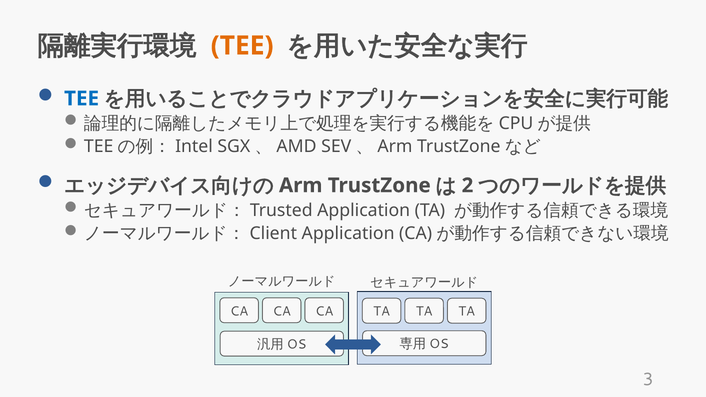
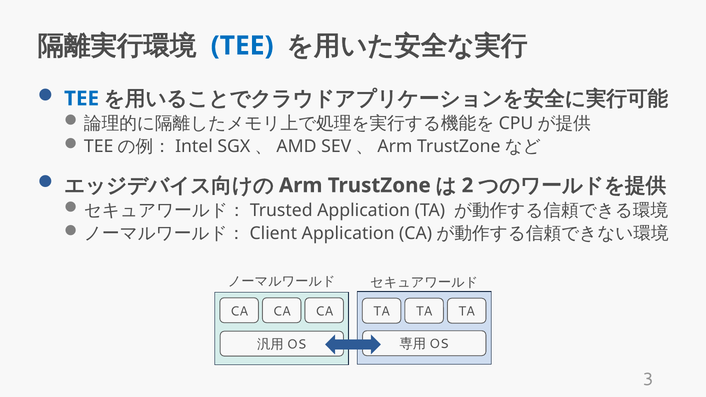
TEE colour: orange -> blue (242, 46)
